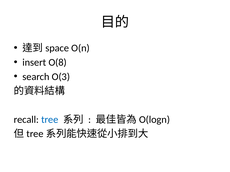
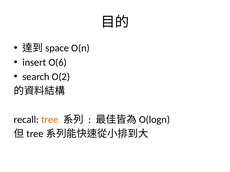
O(8: O(8 -> O(6 (58, 63)
O(3: O(3 -> O(2 (61, 77)
tree colour: blue -> orange (50, 120)
